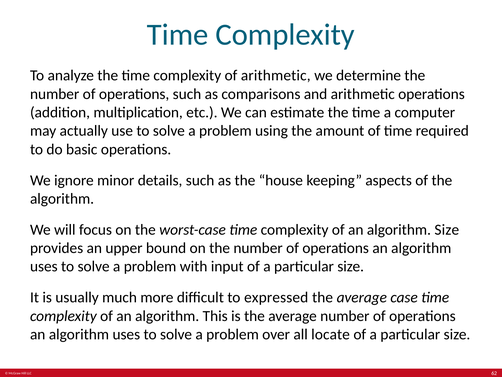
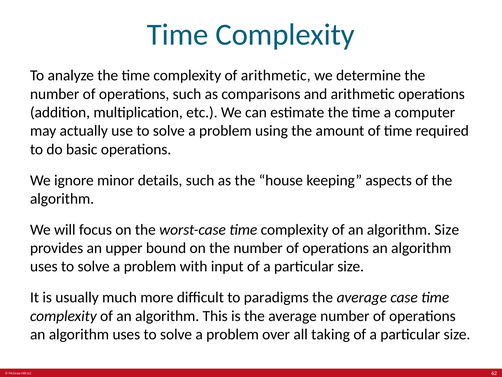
expressed: expressed -> paradigms (276, 297)
locate: locate -> taking (331, 334)
